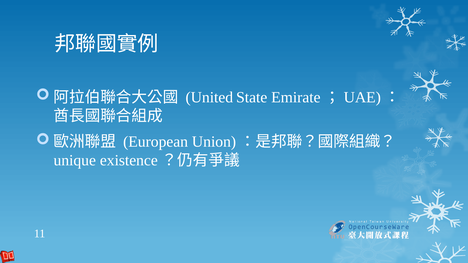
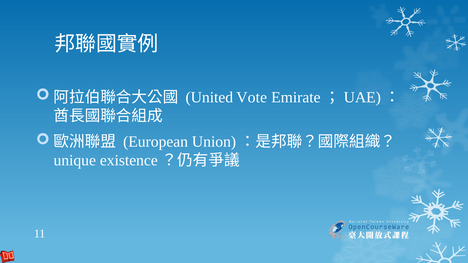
State: State -> Vote (252, 97)
